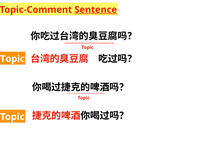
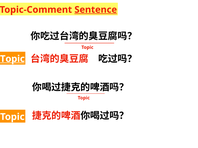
Topic underline: none -> present (12, 59)
